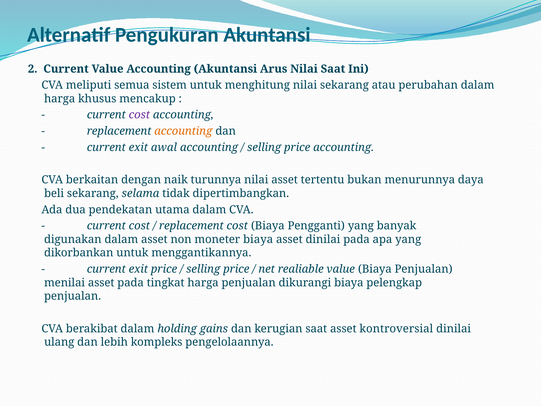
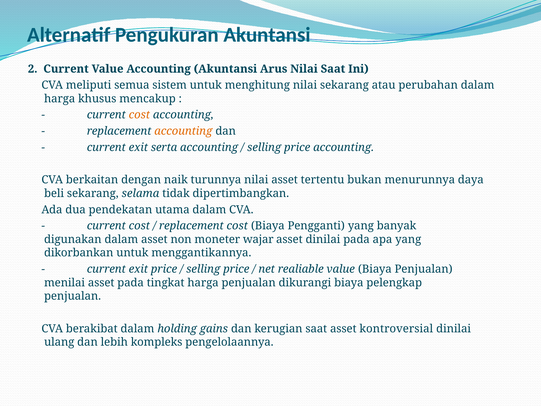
cost colour: purple -> orange (139, 115)
awal: awal -> serta (164, 147)
moneter biaya: biaya -> wajar (258, 239)
